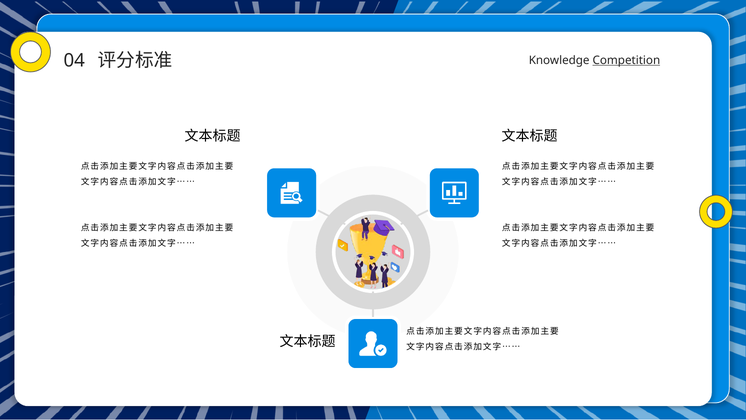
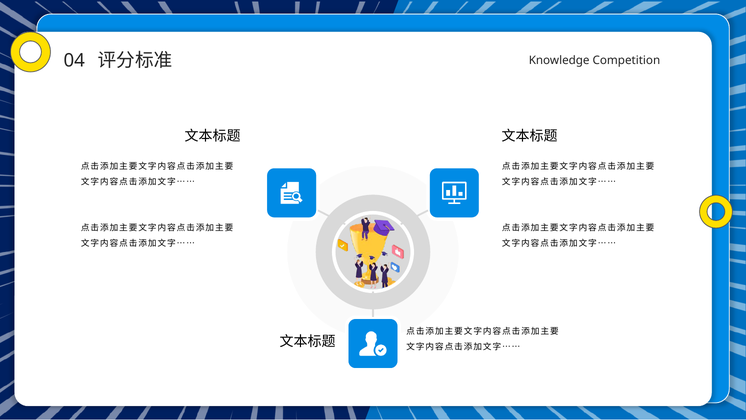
Competition underline: present -> none (626, 60)
